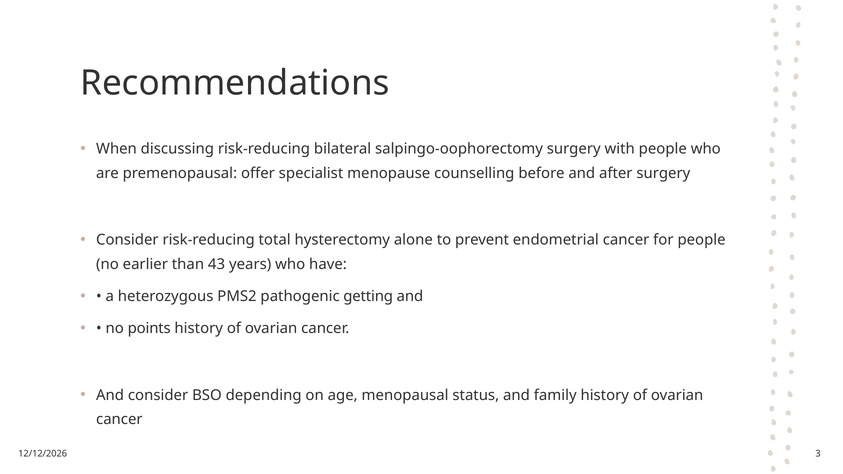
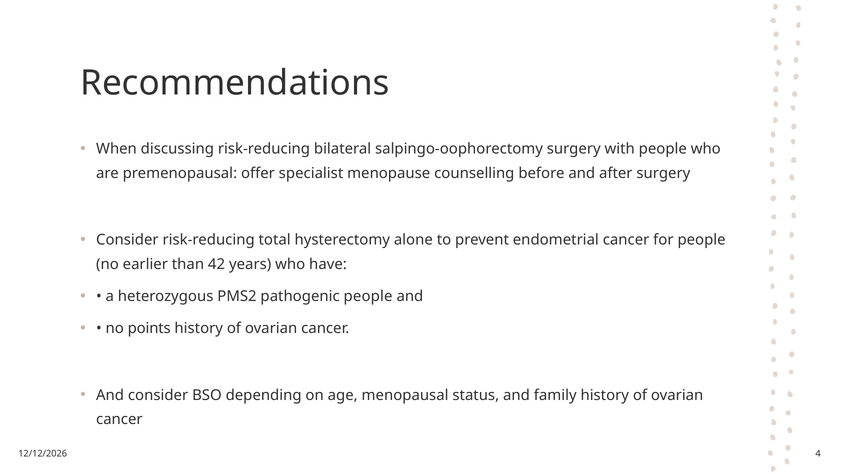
43: 43 -> 42 (217, 264)
pathogenic getting: getting -> people (368, 296)
3: 3 -> 4 (818, 454)
